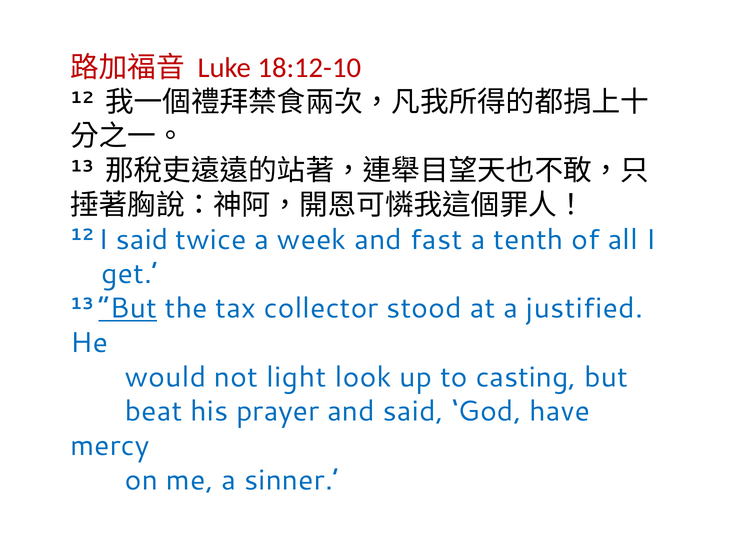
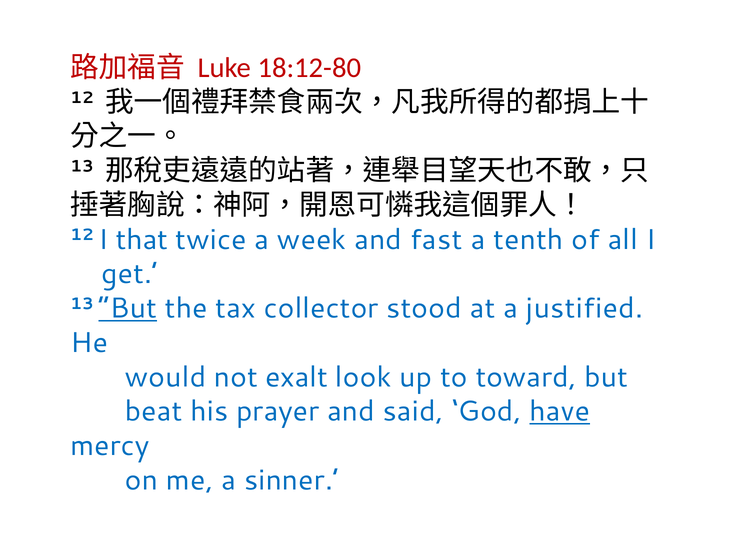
18:12-10: 18:12-10 -> 18:12-80 (309, 68)
I said: said -> that (142, 240)
light: light -> exalt (297, 378)
casting: casting -> toward (526, 378)
have underline: none -> present (560, 412)
